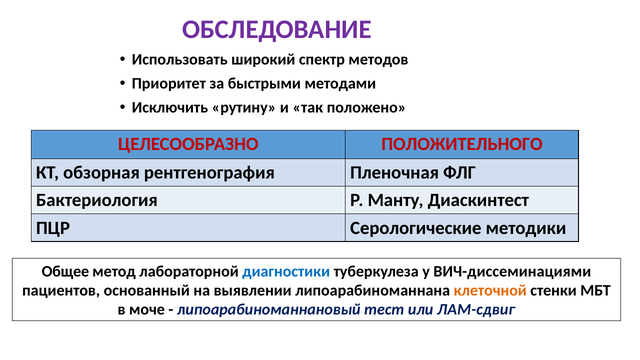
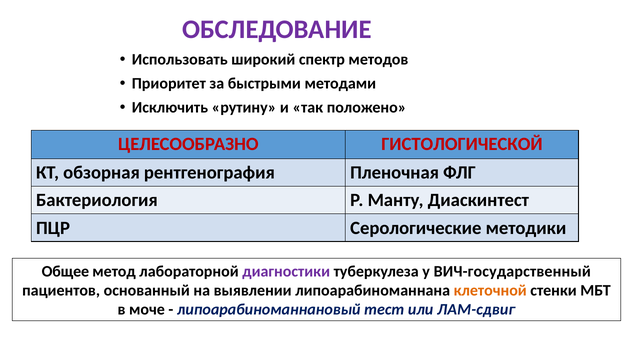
ПОЛОЖИТЕЛЬНОГО: ПОЛОЖИТЕЛЬНОГО -> ГИСТОЛОГИЧЕСКОЙ (462, 144)
диагностики colour: blue -> purple (286, 271)
ВИЧ-диссеминациями: ВИЧ-диссеминациями -> ВИЧ-государственный (512, 271)
